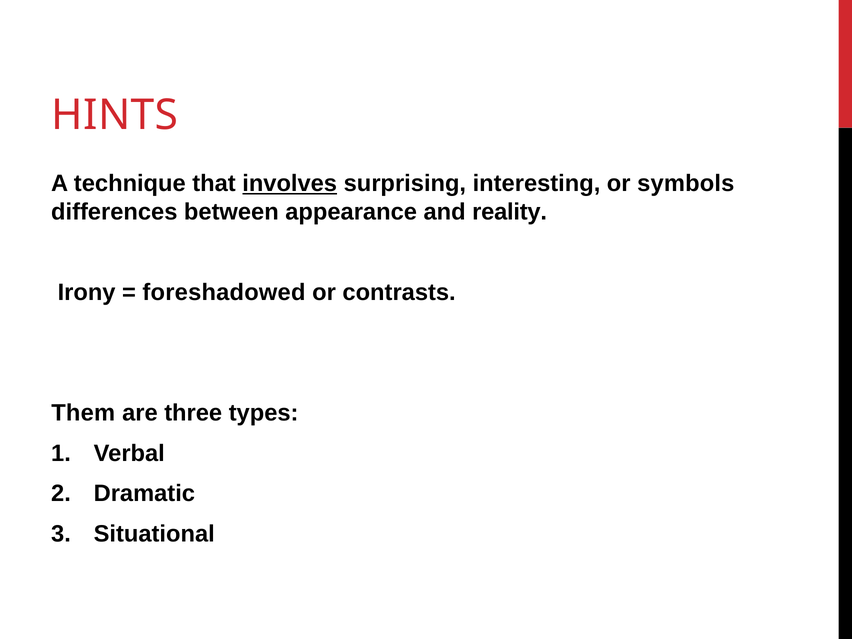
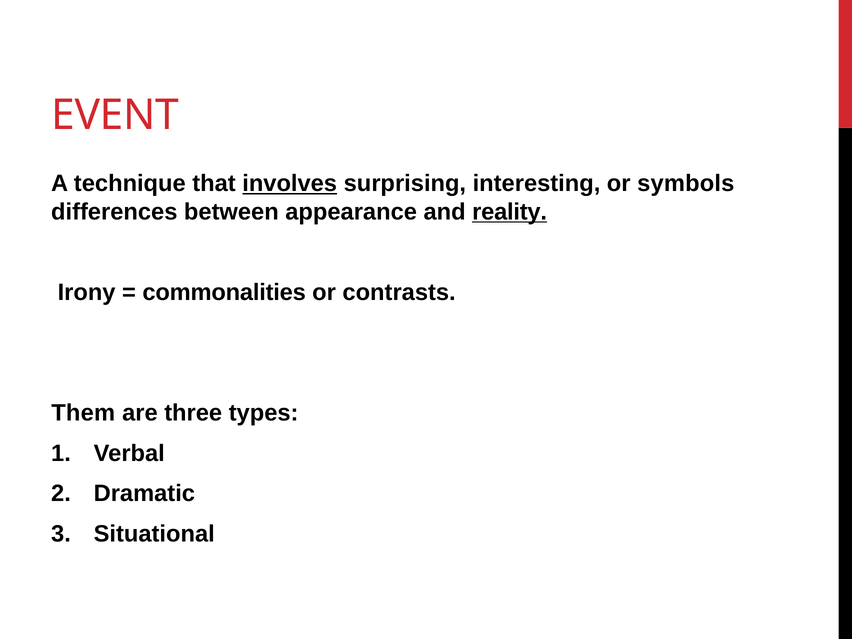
HINTS: HINTS -> EVENT (115, 115)
reality underline: none -> present (510, 212)
foreshadowed: foreshadowed -> commonalities (224, 292)
